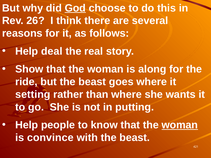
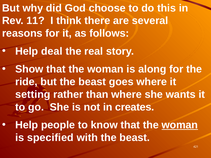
God underline: present -> none (75, 8)
26: 26 -> 11 (36, 21)
putting: putting -> creates (135, 107)
convince: convince -> specified (50, 138)
